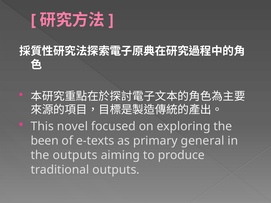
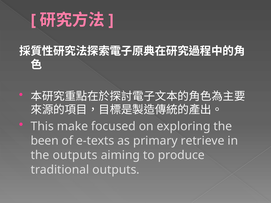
novel: novel -> make (72, 126)
general: general -> retrieve (203, 141)
